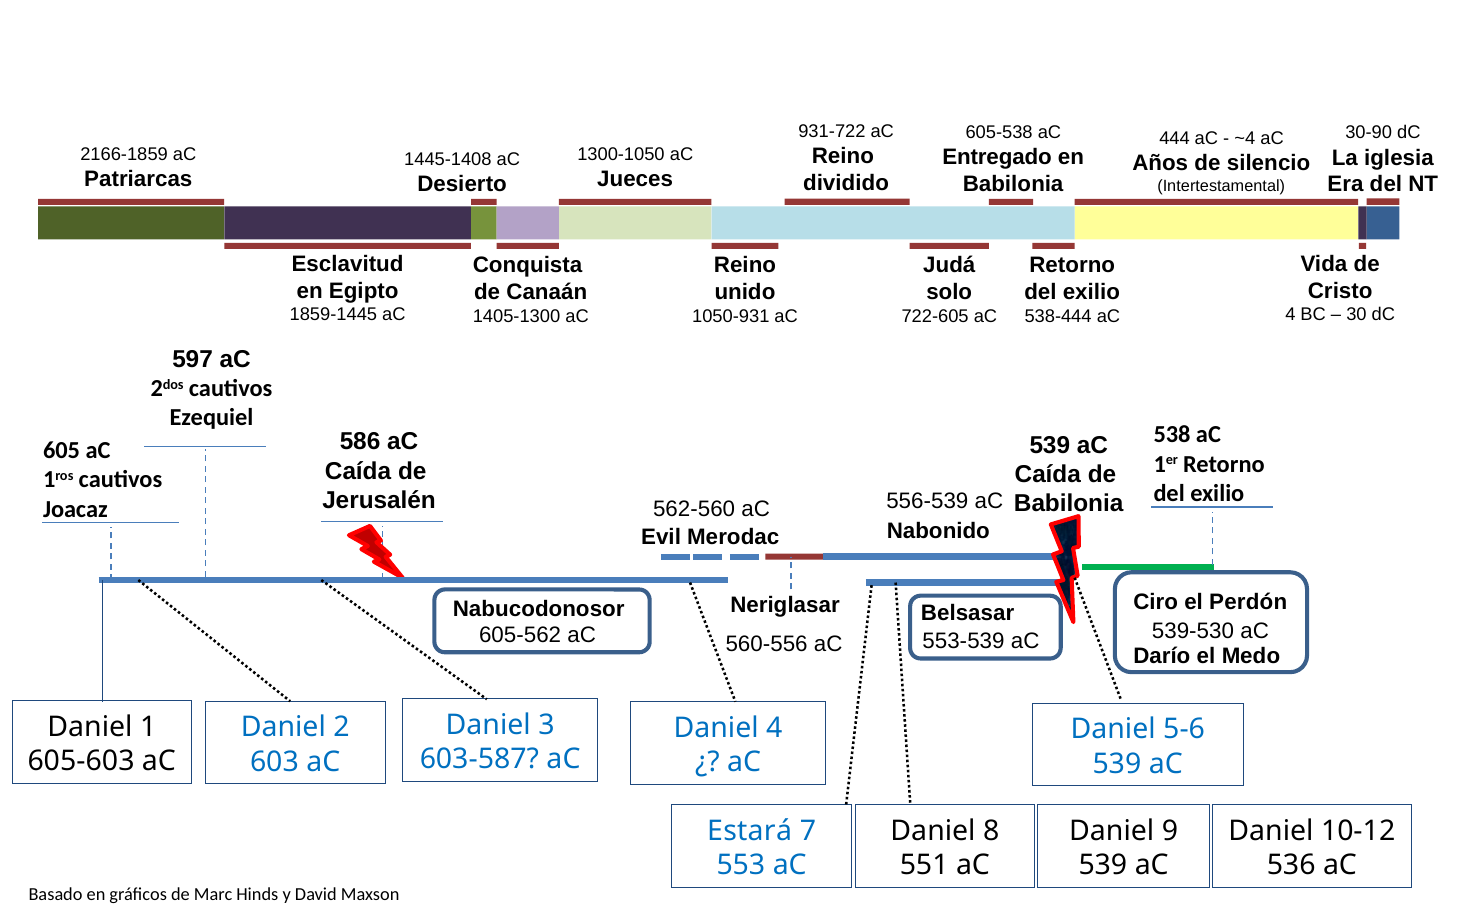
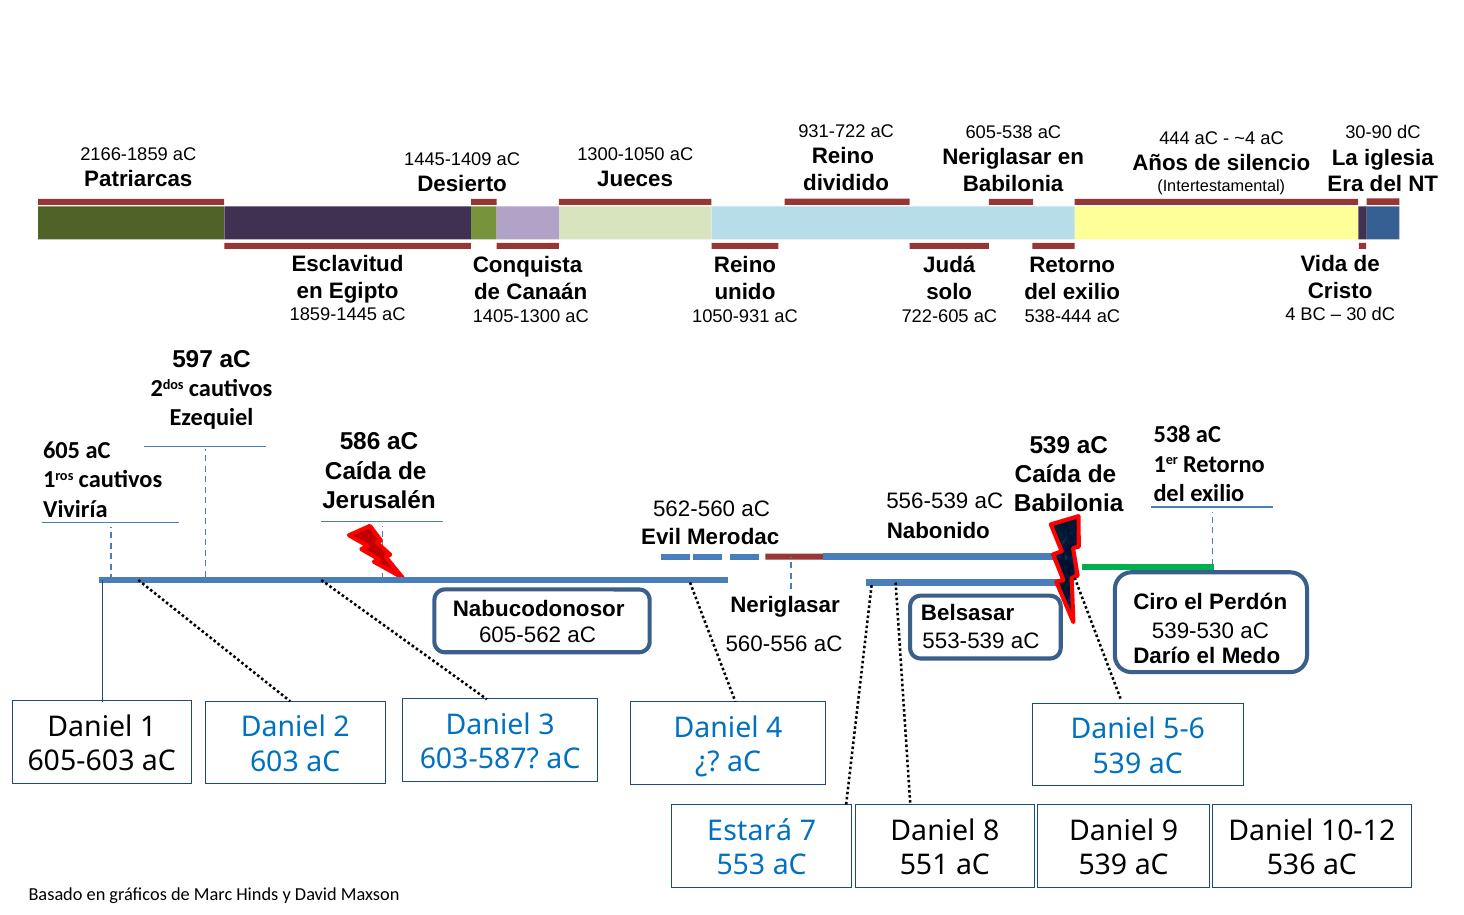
Entregado: Entregado -> Neriglasar (997, 157)
1445-1408: 1445-1408 -> 1445-1409 (448, 159)
Joacaz: Joacaz -> Viviría (75, 509)
